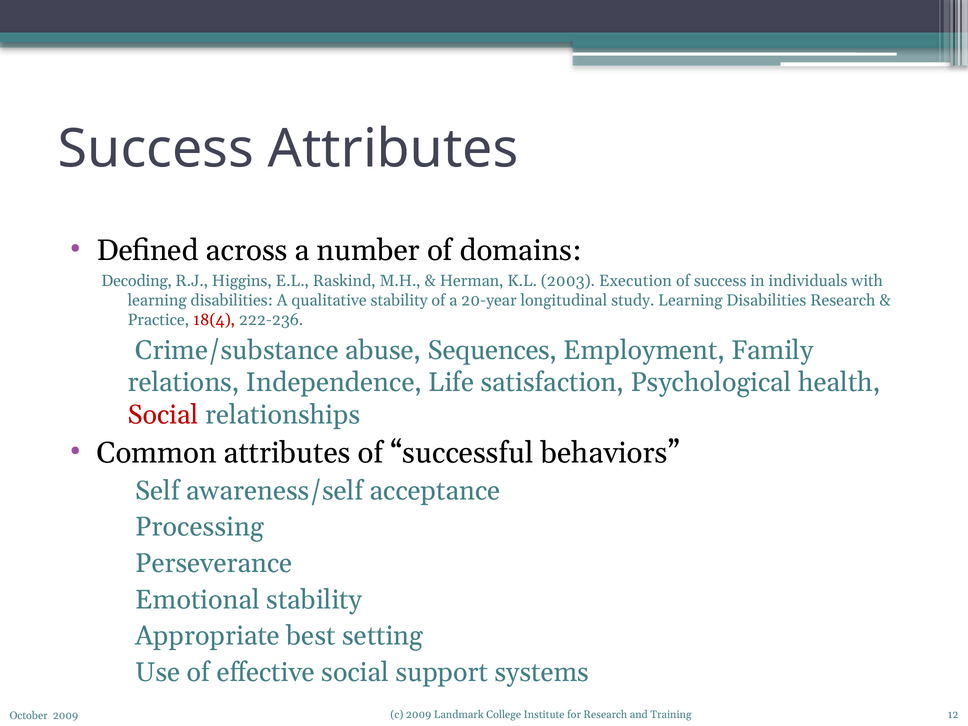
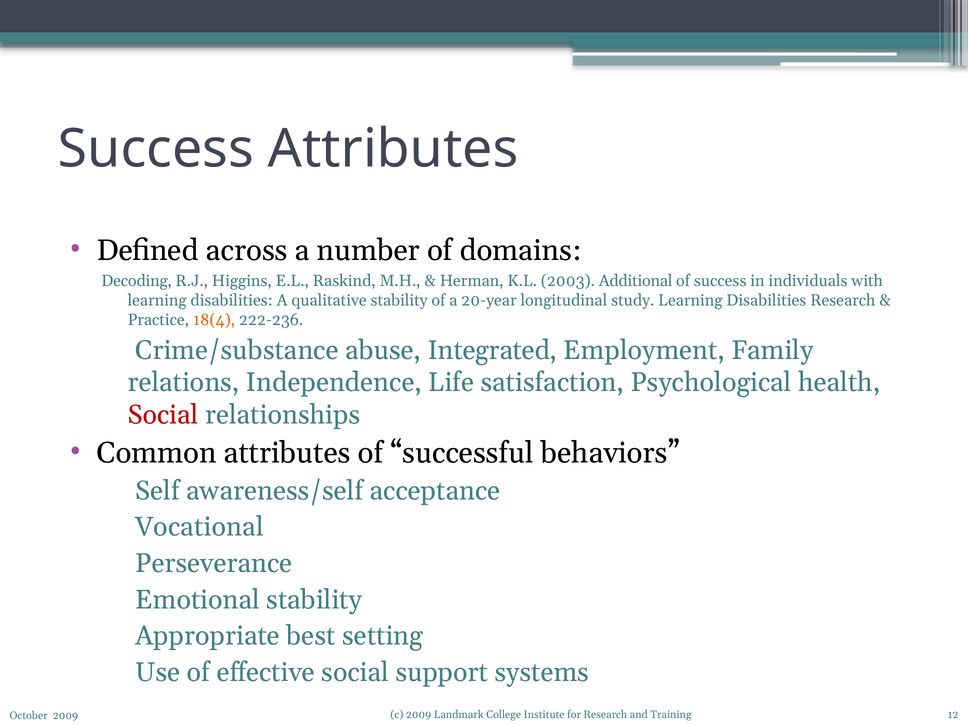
Execution: Execution -> Additional (636, 281)
18(4 colour: red -> orange (214, 320)
Sequences: Sequences -> Integrated (492, 350)
Processing: Processing -> Vocational (200, 527)
